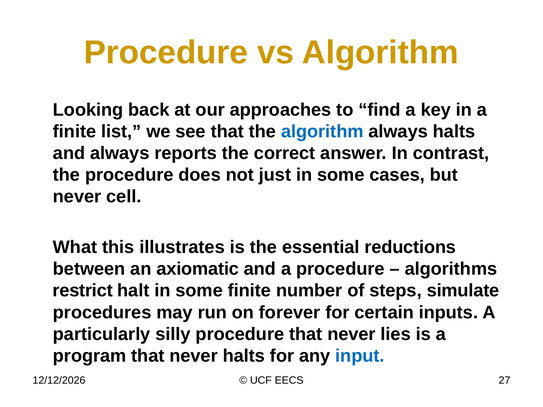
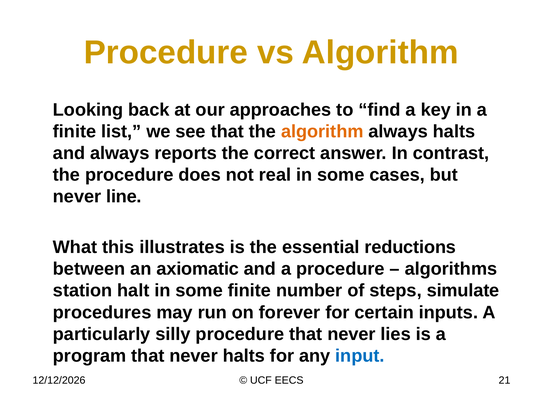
algorithm colour: blue -> orange (322, 132)
just: just -> real (275, 175)
cell: cell -> line (124, 197)
restrict: restrict -> station (83, 291)
27: 27 -> 21 (505, 381)
